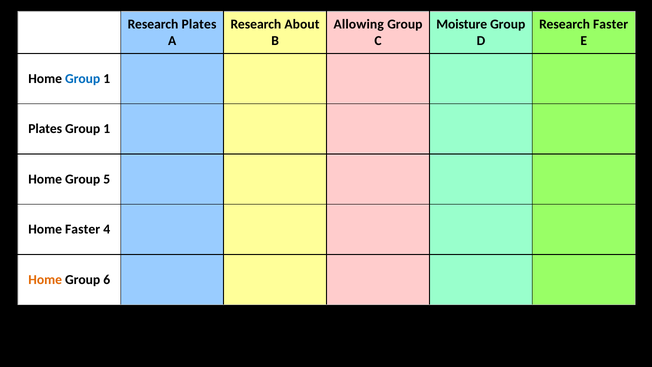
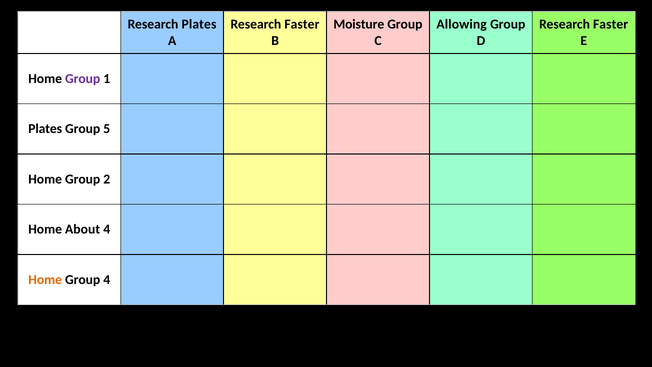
About: About -> Faster (302, 24)
Allowing: Allowing -> Moisture (359, 24)
Moisture: Moisture -> Allowing (462, 24)
Group colour: blue -> purple (83, 79)
1: 1 -> 5 (107, 129)
5: 5 -> 2 (107, 179)
Home Faster: Faster -> About (83, 229)
Group 6: 6 -> 4 (107, 280)
